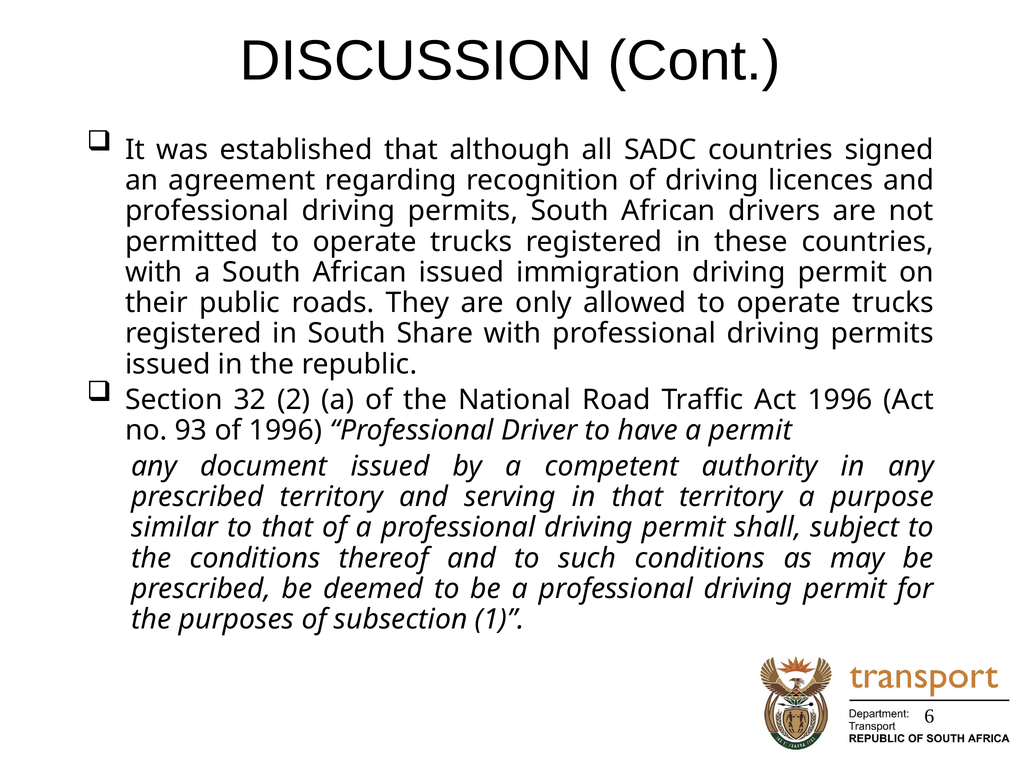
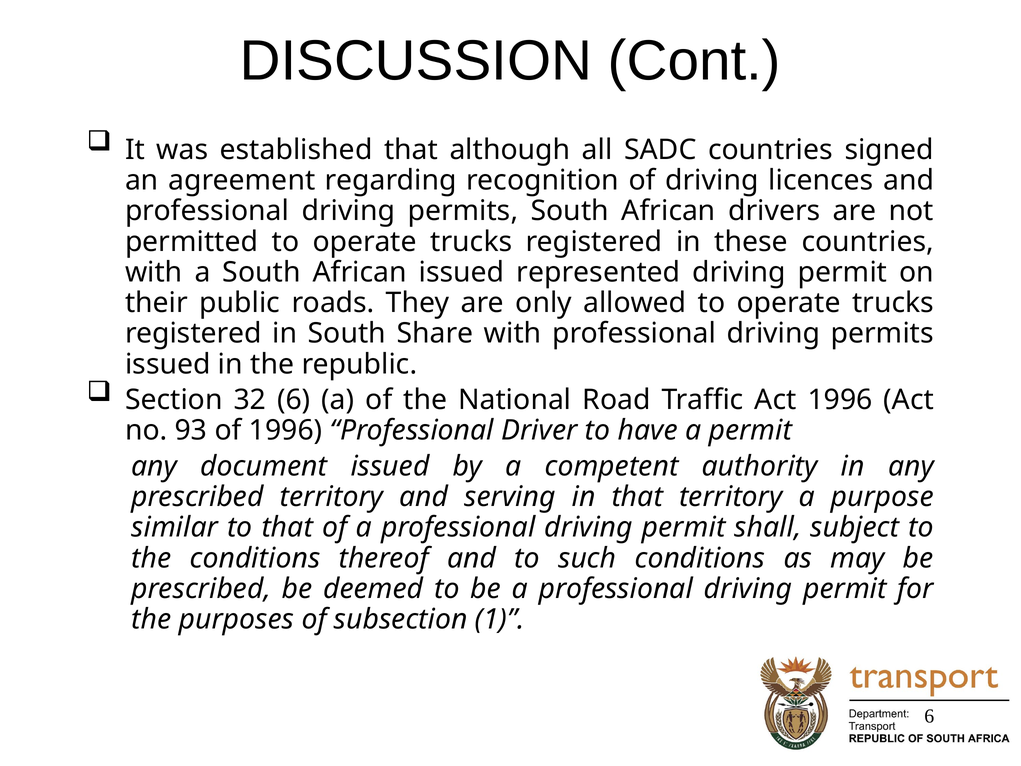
immigration: immigration -> represented (598, 272)
32 2: 2 -> 6 (294, 400)
